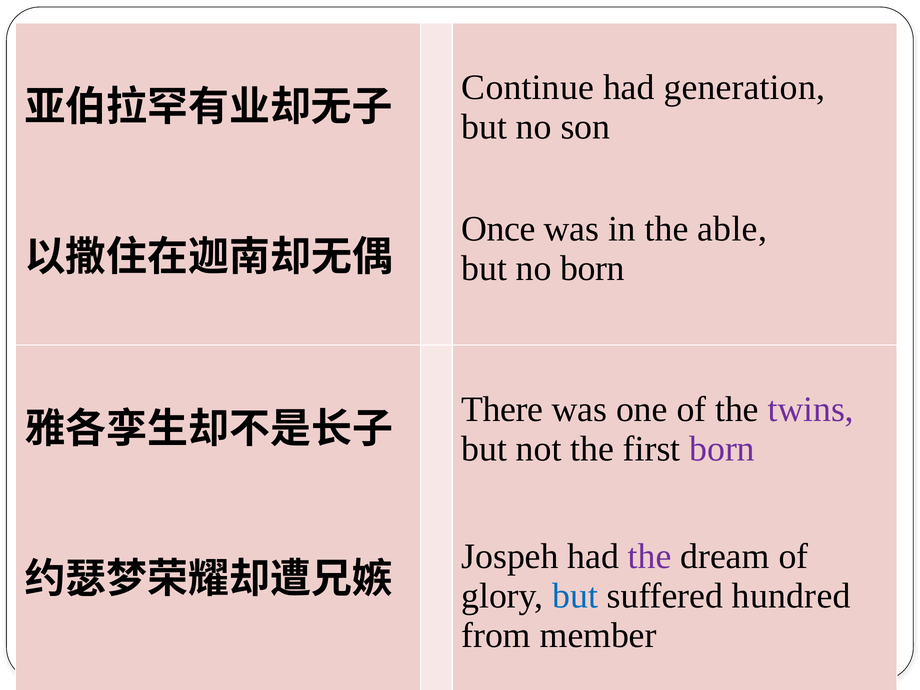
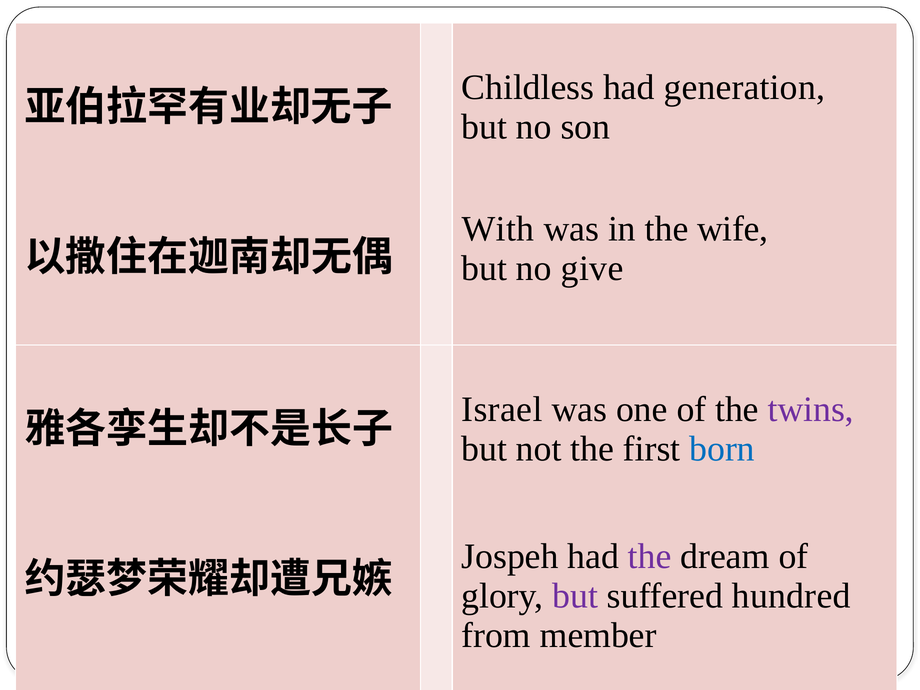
Continue: Continue -> Childless (528, 87)
Once: Once -> With (498, 229)
able: able -> wife (733, 229)
no born: born -> give (592, 268)
There: There -> Israel (502, 409)
born colour: purple -> blue (722, 449)
but colour: blue -> purple (575, 596)
